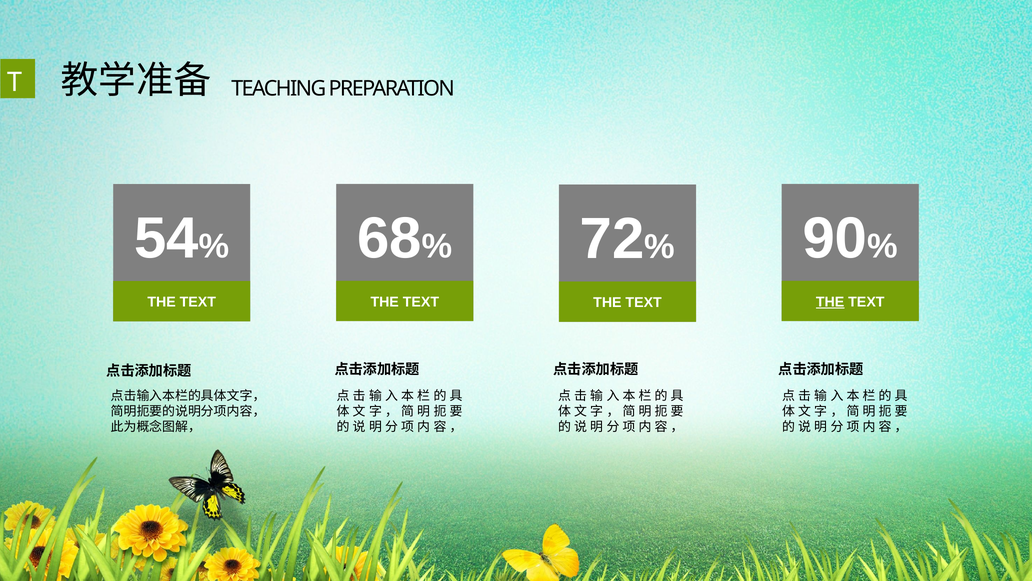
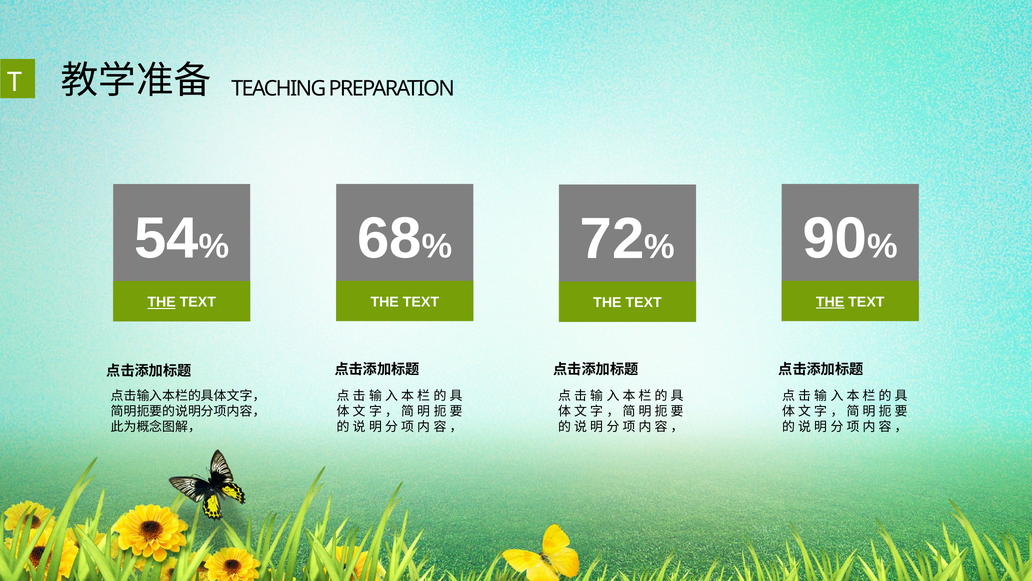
THE underline: none -> present (162, 302)
